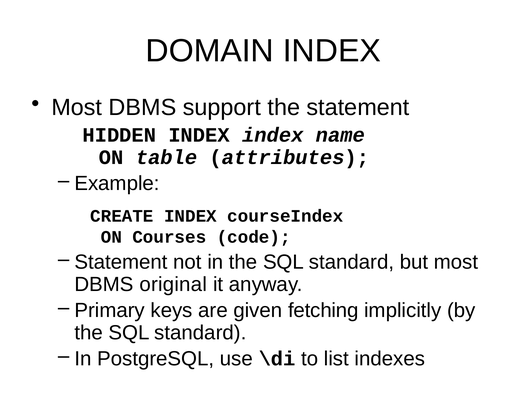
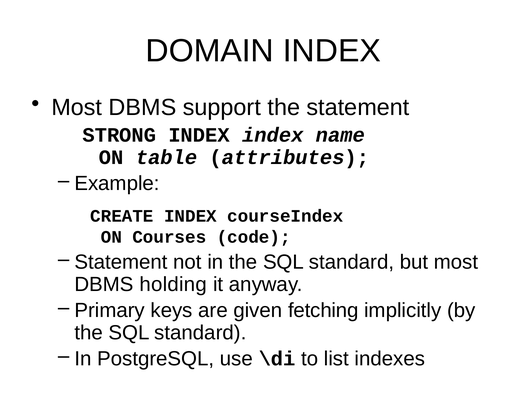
HIDDEN: HIDDEN -> STRONG (119, 135)
original: original -> holding (173, 284)
